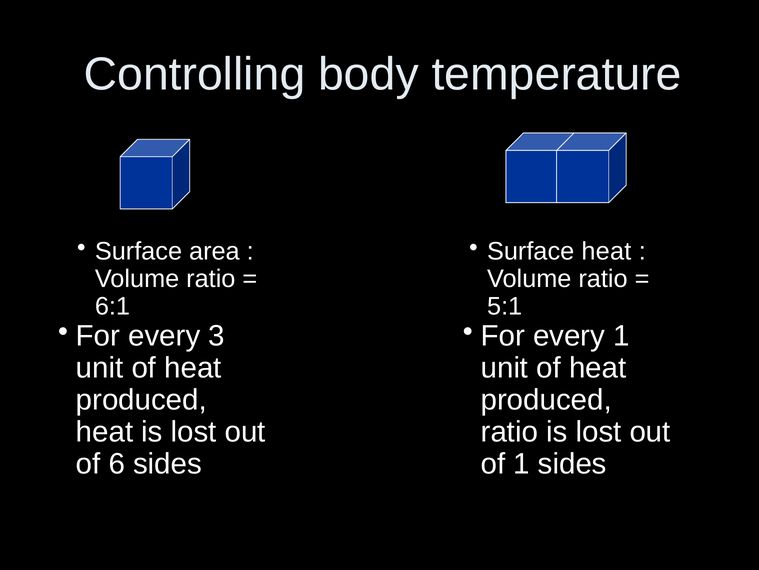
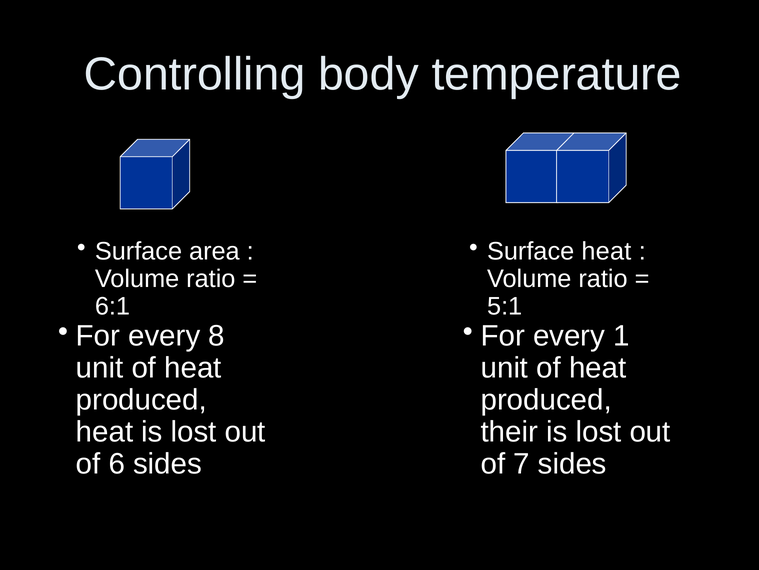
3: 3 -> 8 (217, 336)
ratio: ratio -> their (509, 431)
of 1: 1 -> 7 (522, 463)
